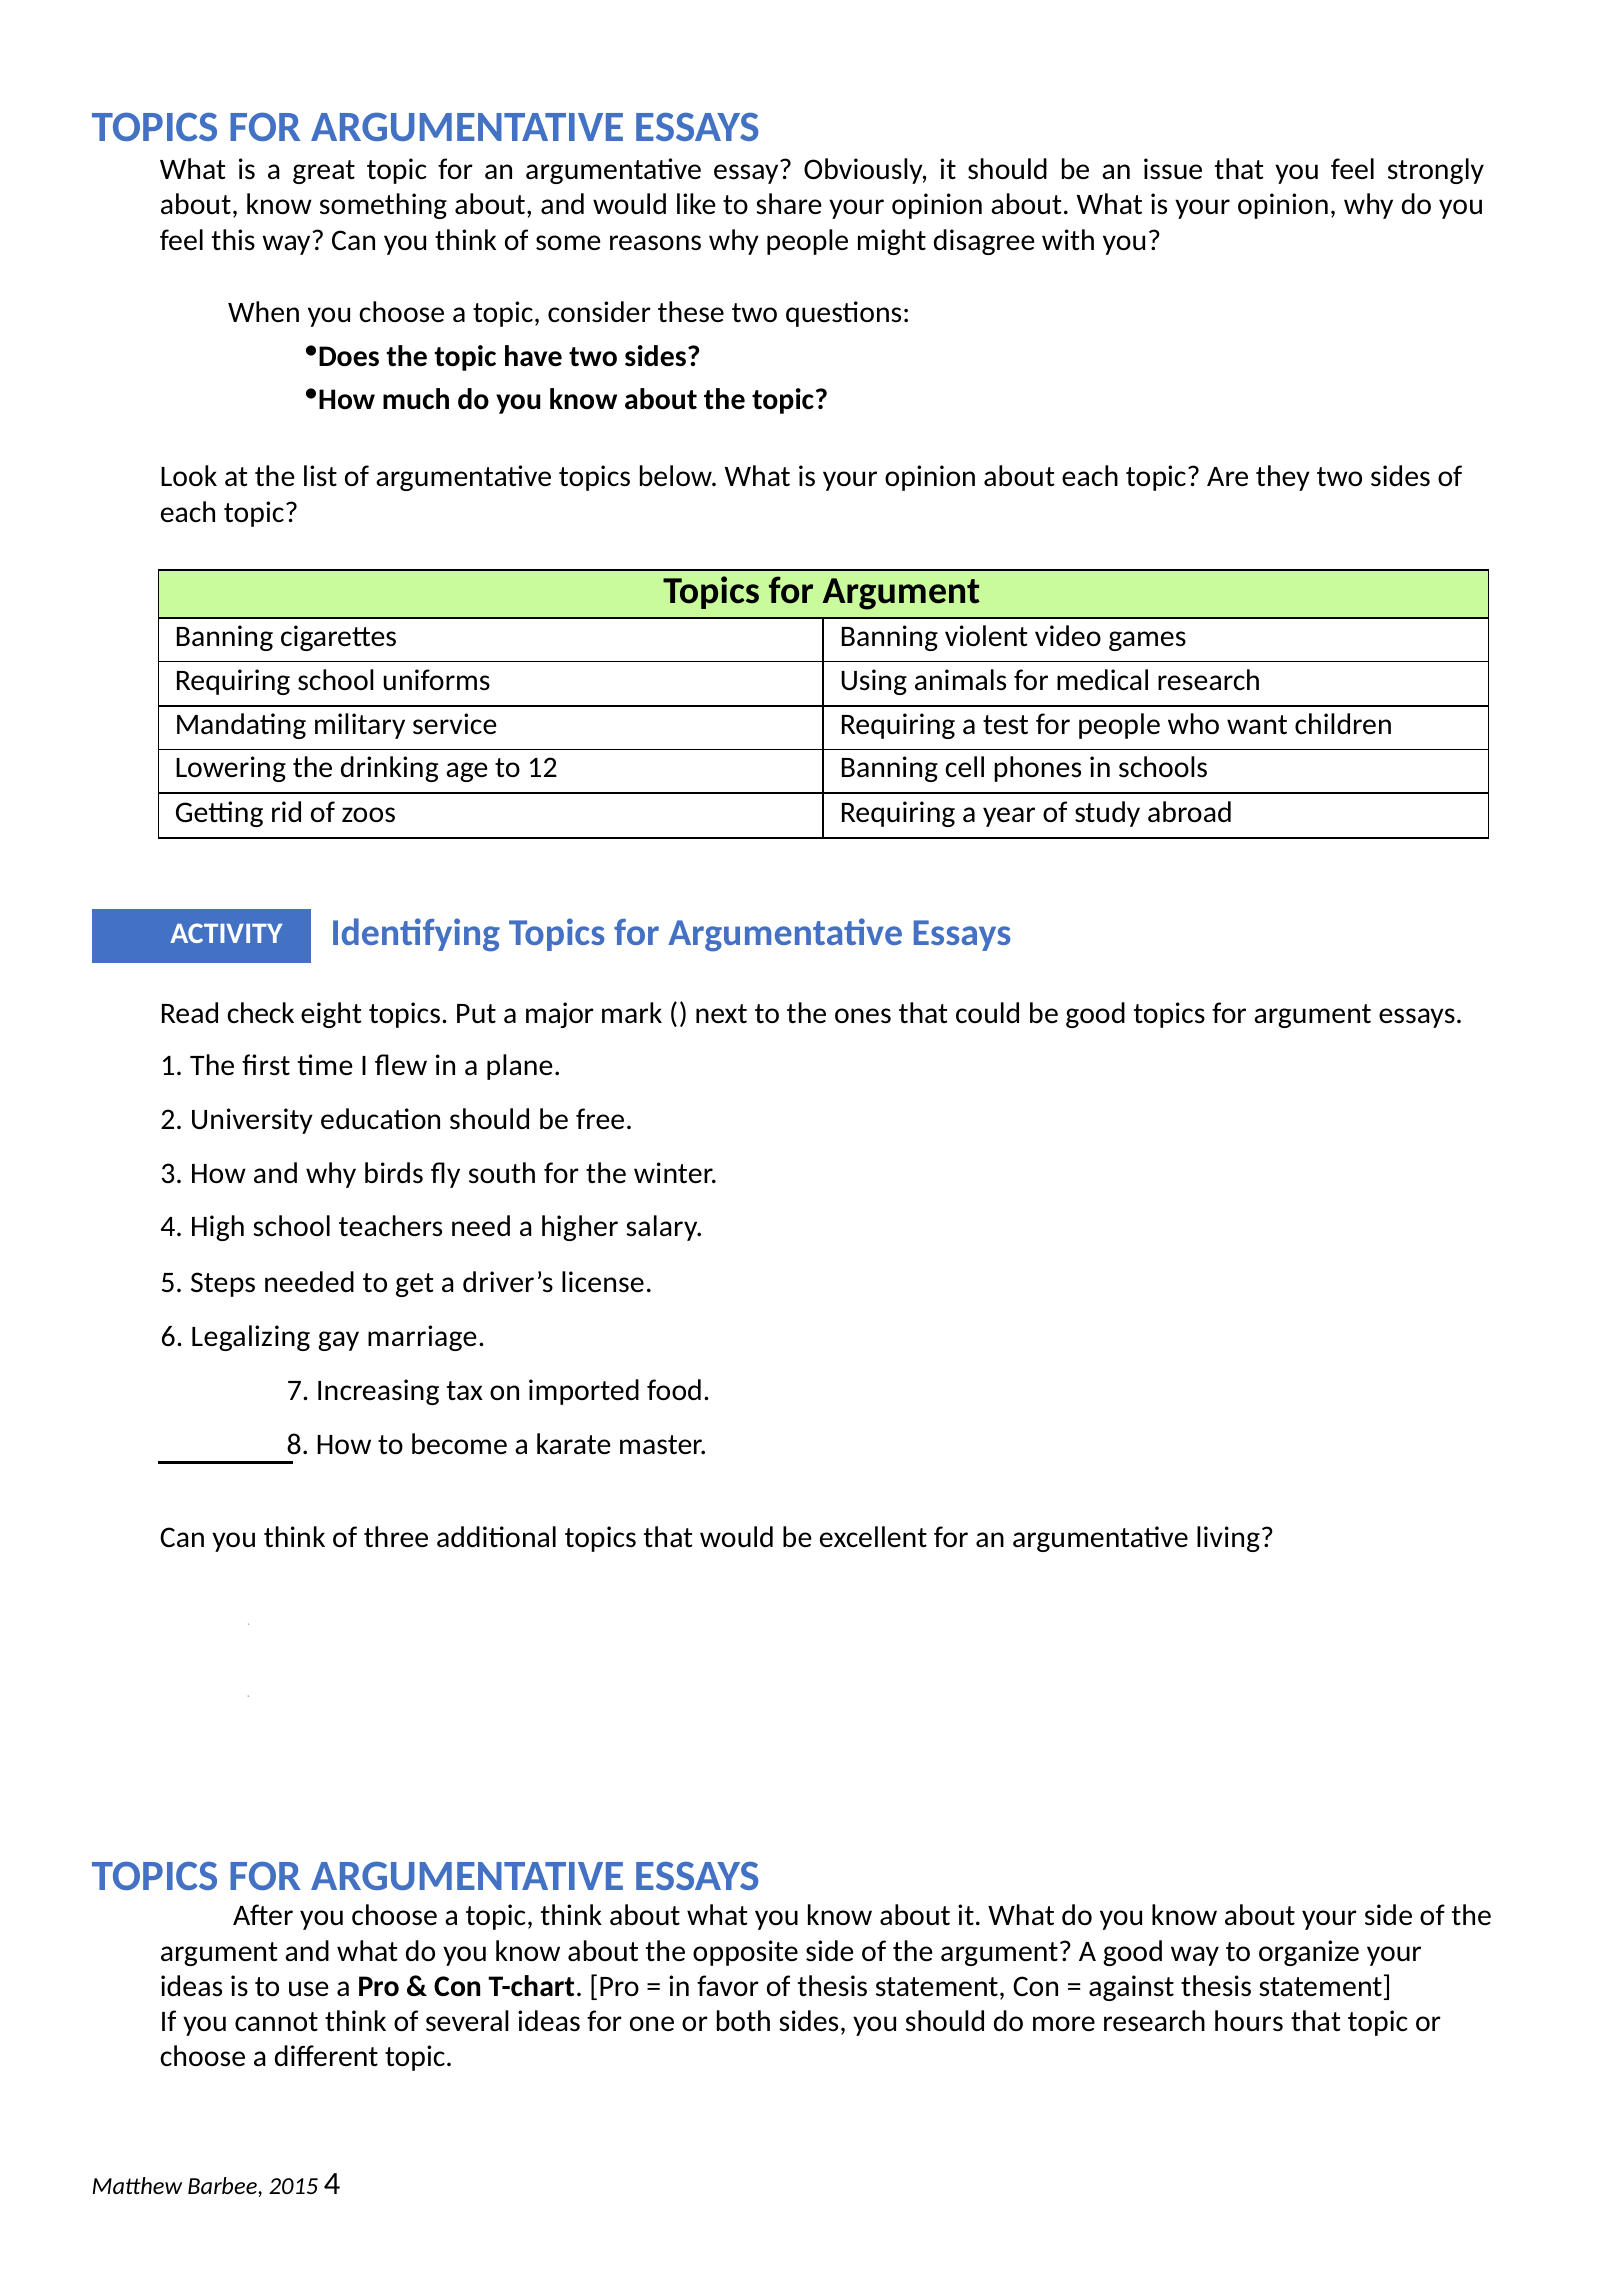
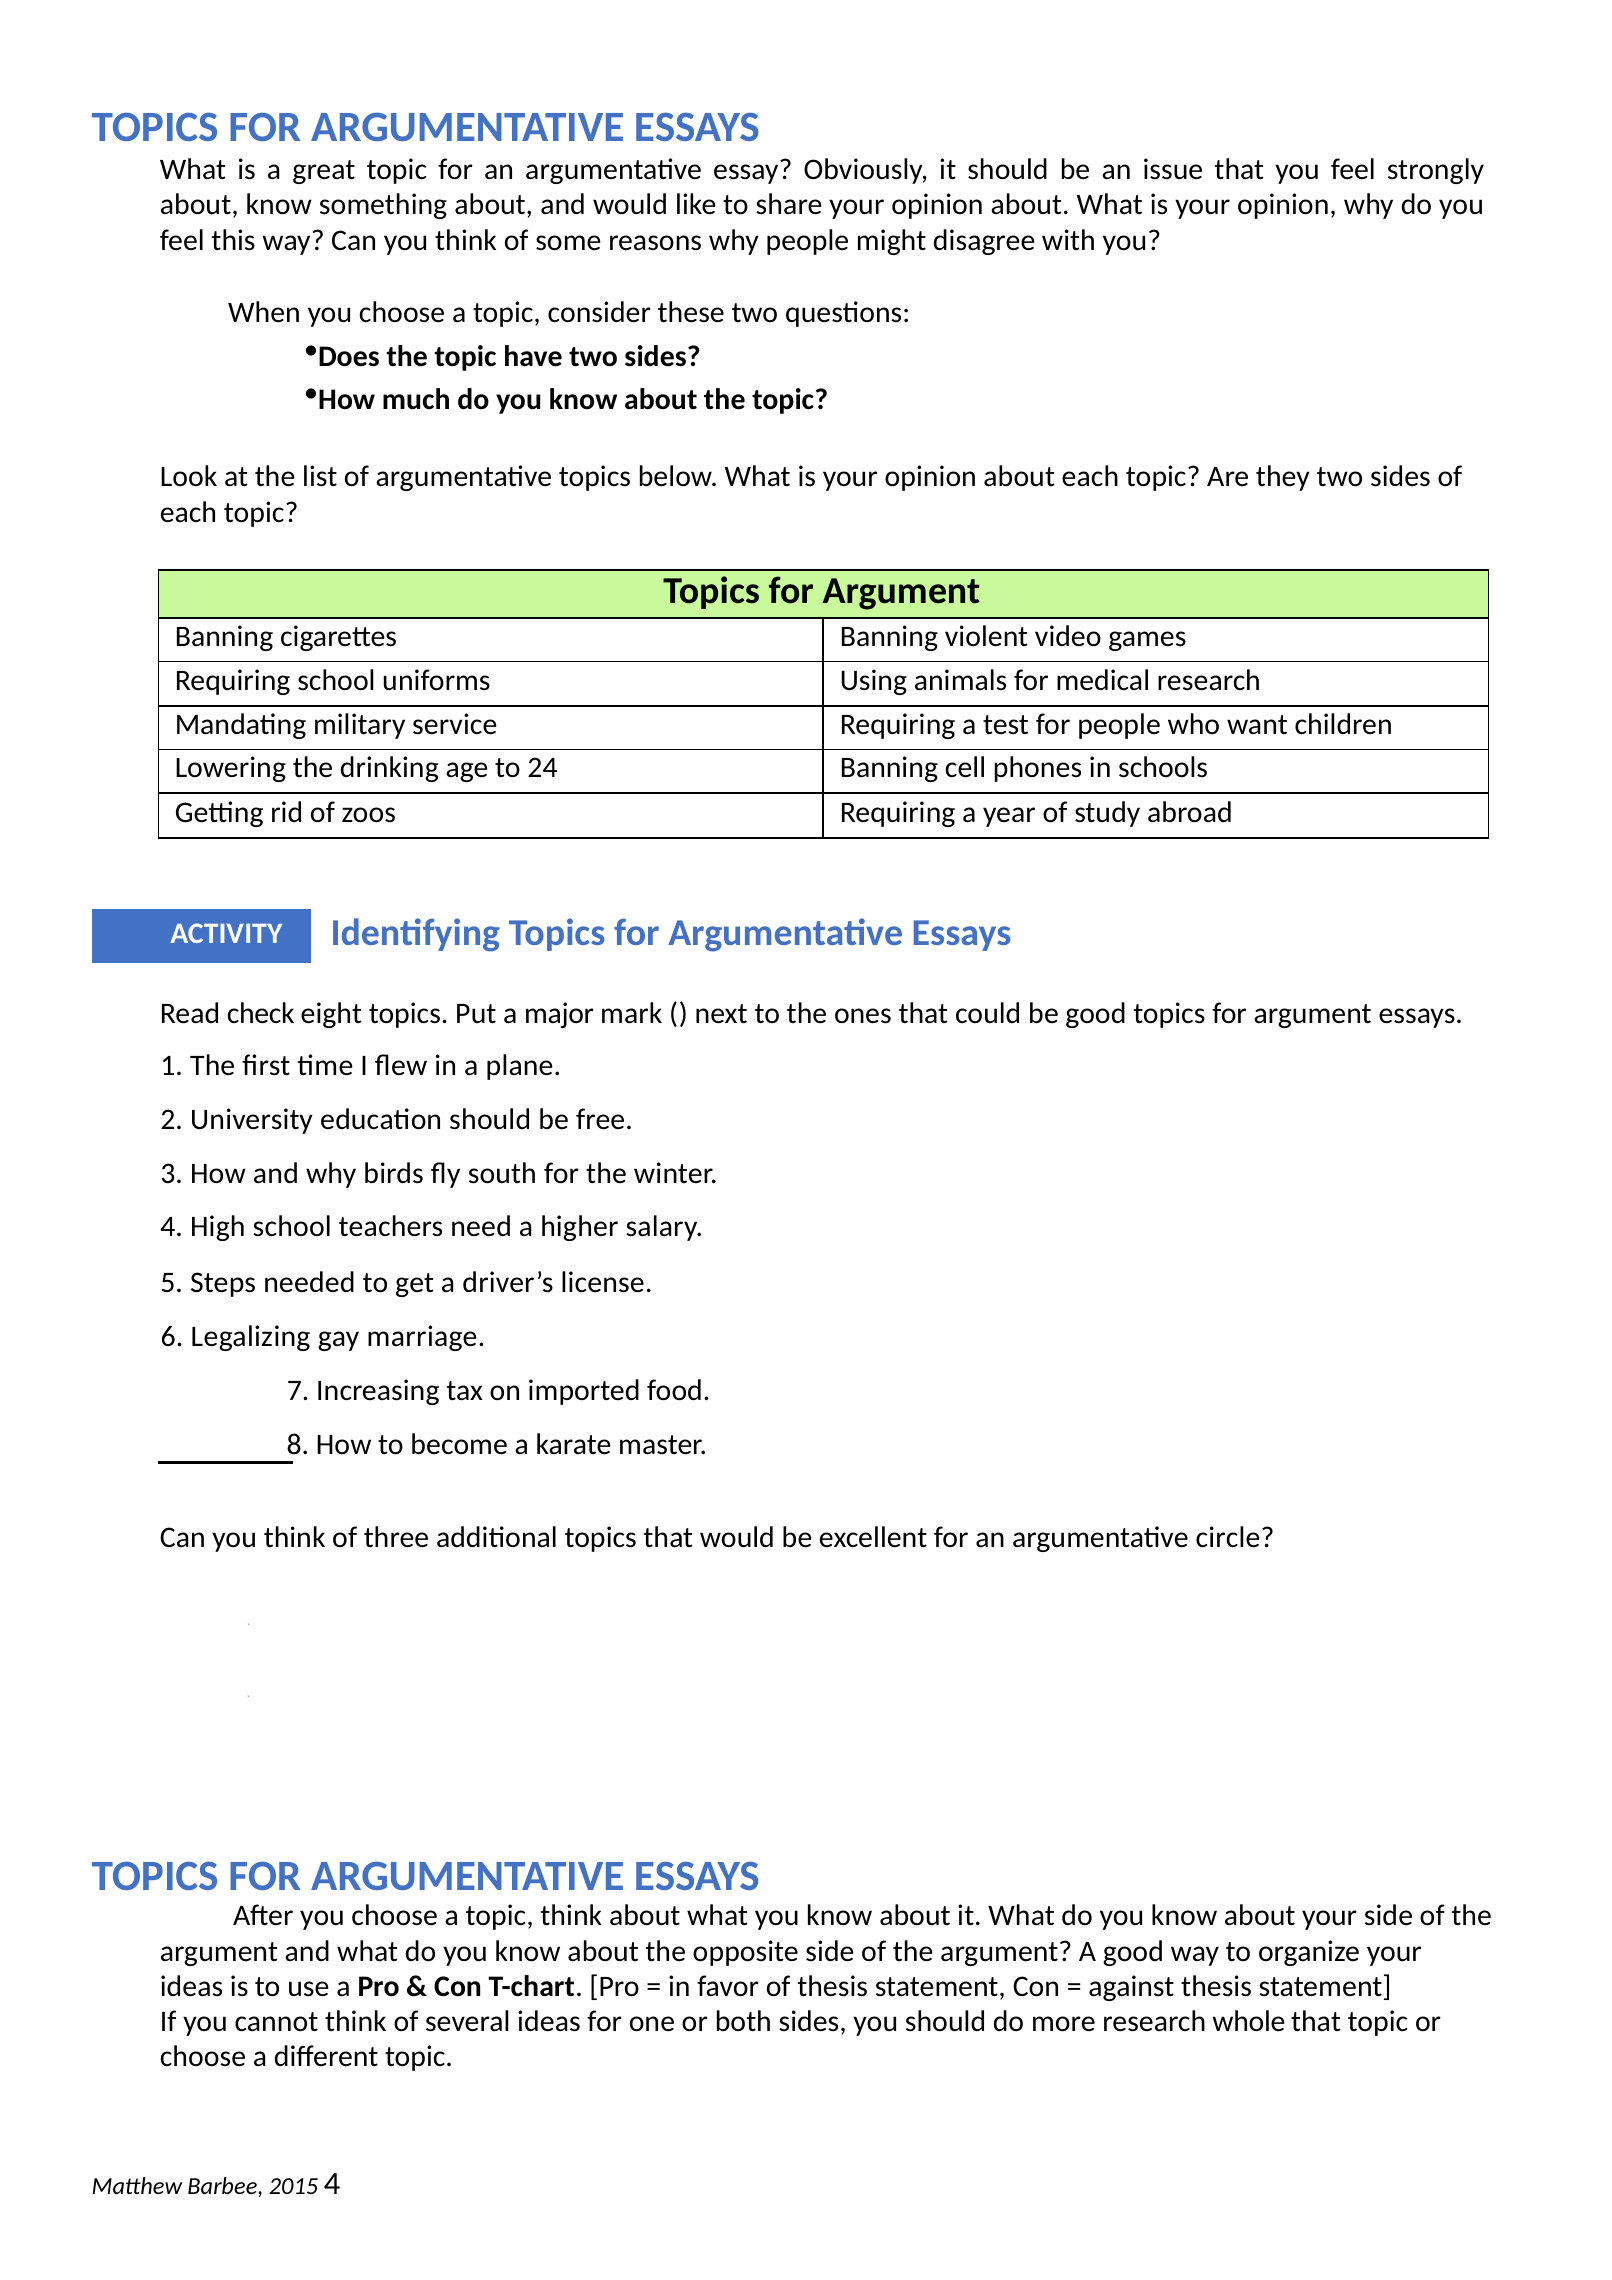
12: 12 -> 24 (542, 768)
living: living -> circle (1235, 1538)
hours: hours -> whole (1249, 2022)
